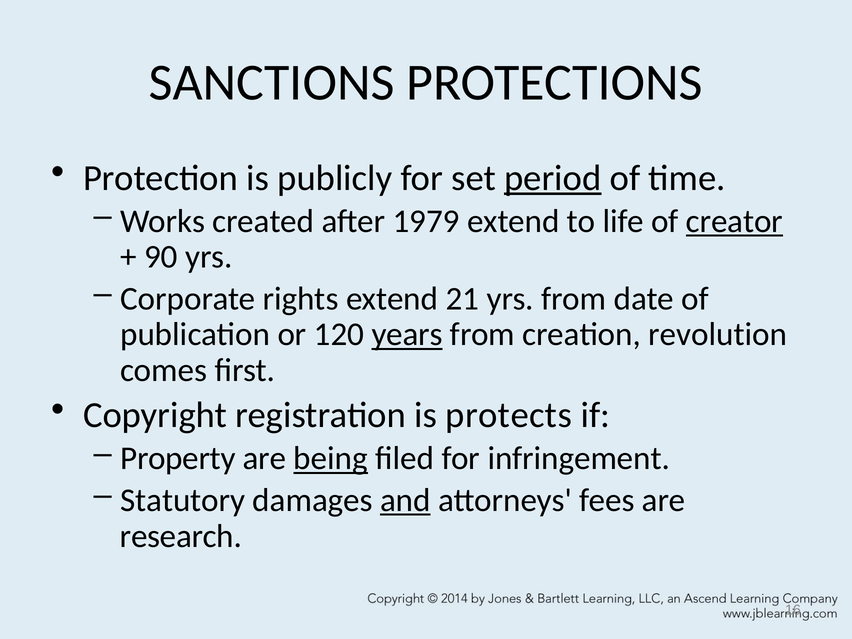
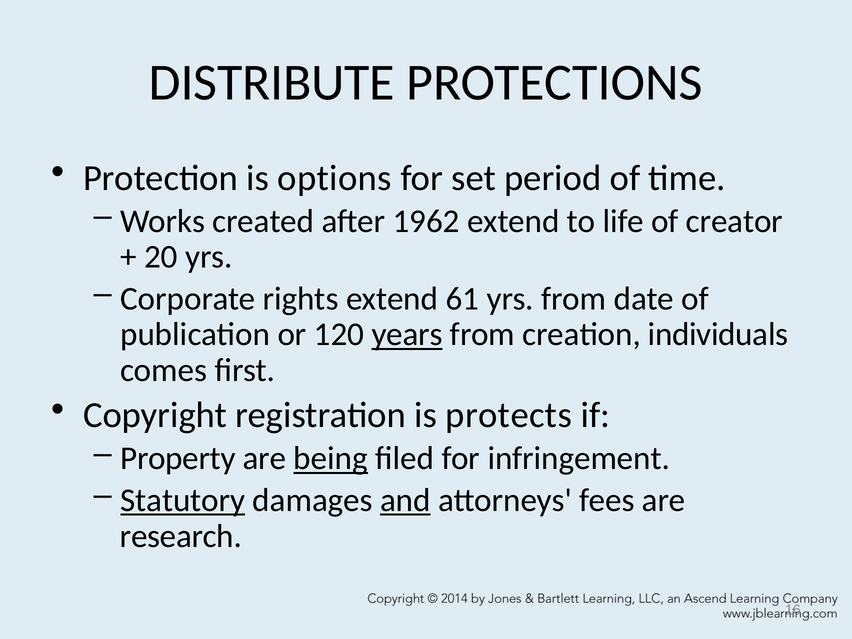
SANCTIONS: SANCTIONS -> DISTRIBUTE (272, 82)
publicly: publicly -> options (335, 178)
period underline: present -> none (553, 178)
1979: 1979 -> 1962 (426, 221)
creator underline: present -> none (734, 221)
90: 90 -> 20 (161, 257)
21: 21 -> 61 (462, 299)
revolution: revolution -> individuals (718, 335)
Statutory underline: none -> present (183, 500)
